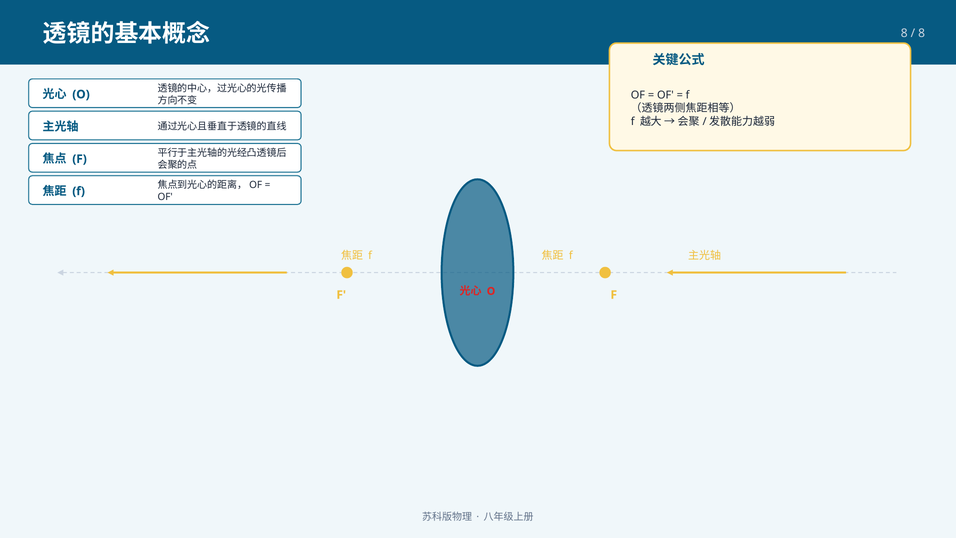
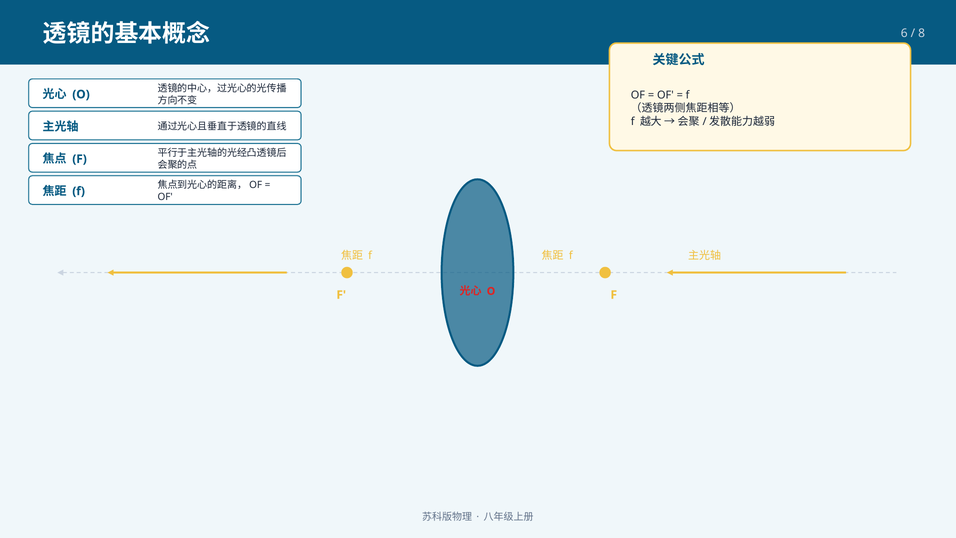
8: 8 -> 6 (904, 33)
